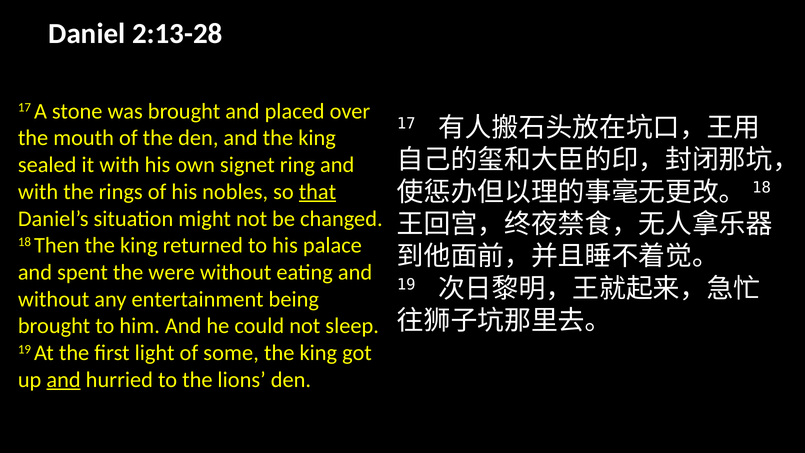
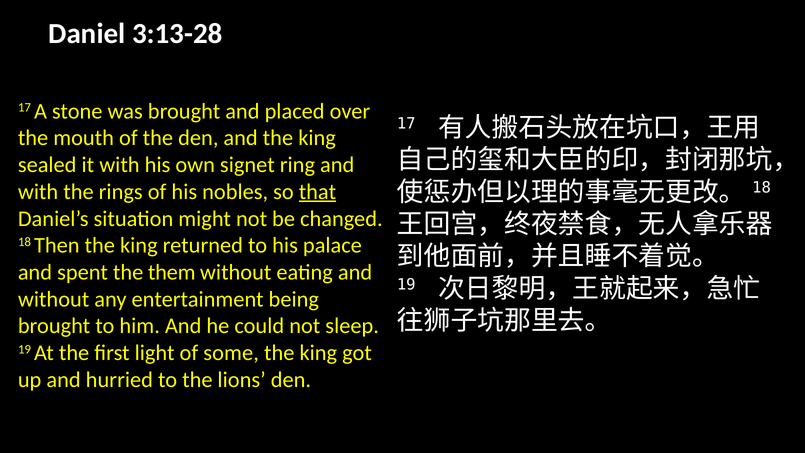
2:13-28: 2:13-28 -> 3:13-28 (177, 33)
were: were -> them (172, 272)
and underline: present -> none (64, 380)
